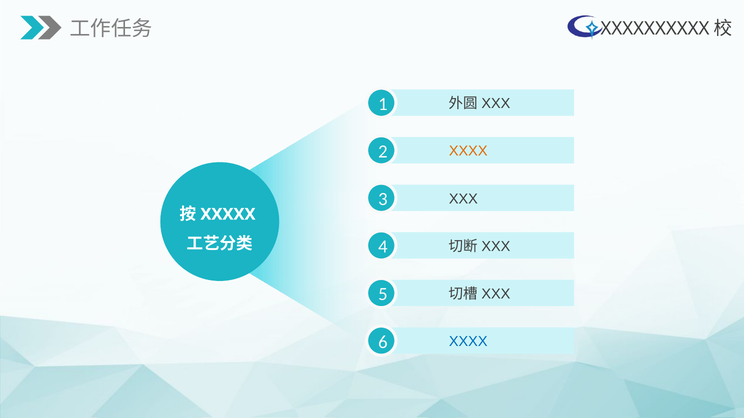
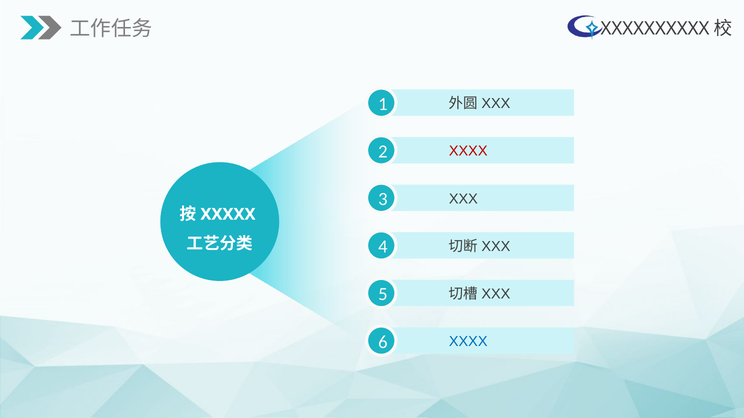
XXXX colour: orange -> red (468, 151)
